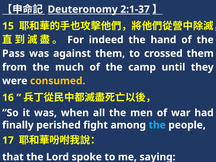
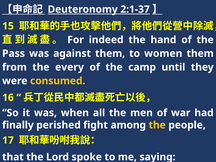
crossed: crossed -> women (163, 53)
much: much -> every (69, 67)
the colour: light blue -> yellow (157, 125)
